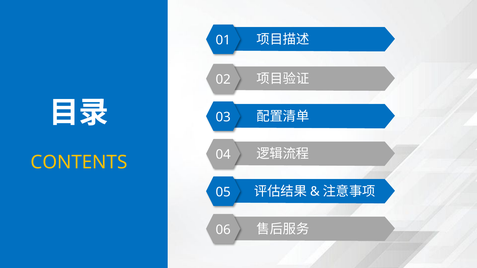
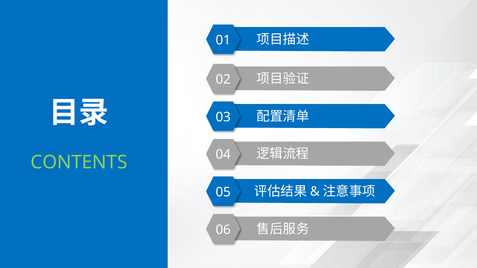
CONTENTS colour: yellow -> light green (79, 162)
